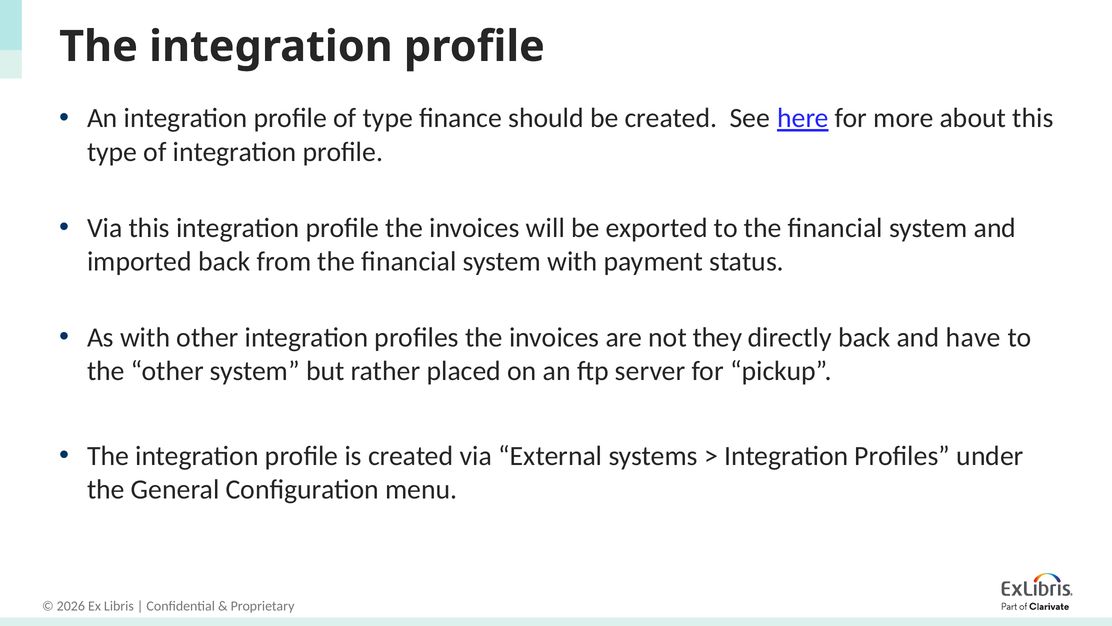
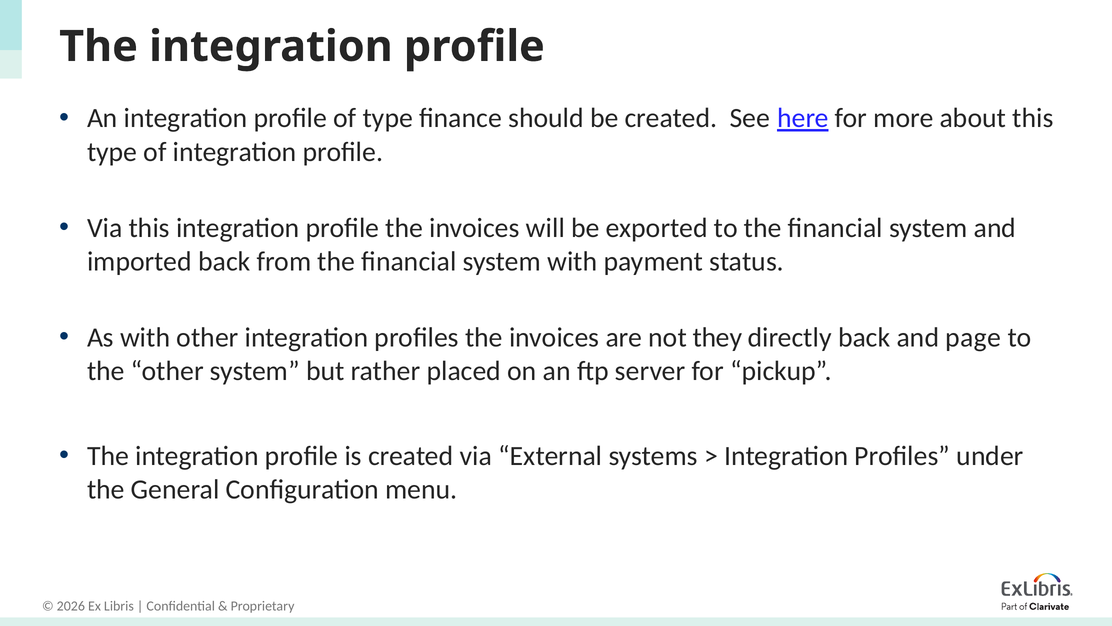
have: have -> page (973, 337)
